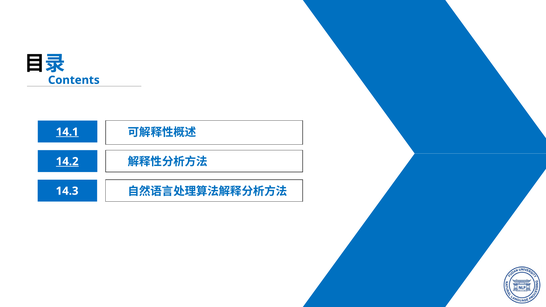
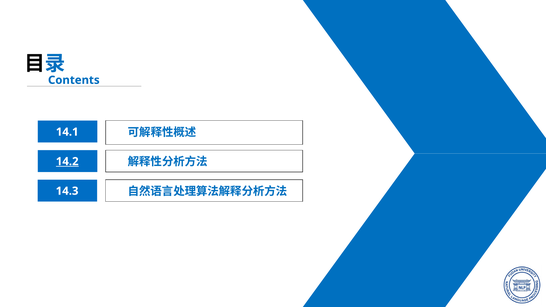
14.1 underline: present -> none (67, 132)
